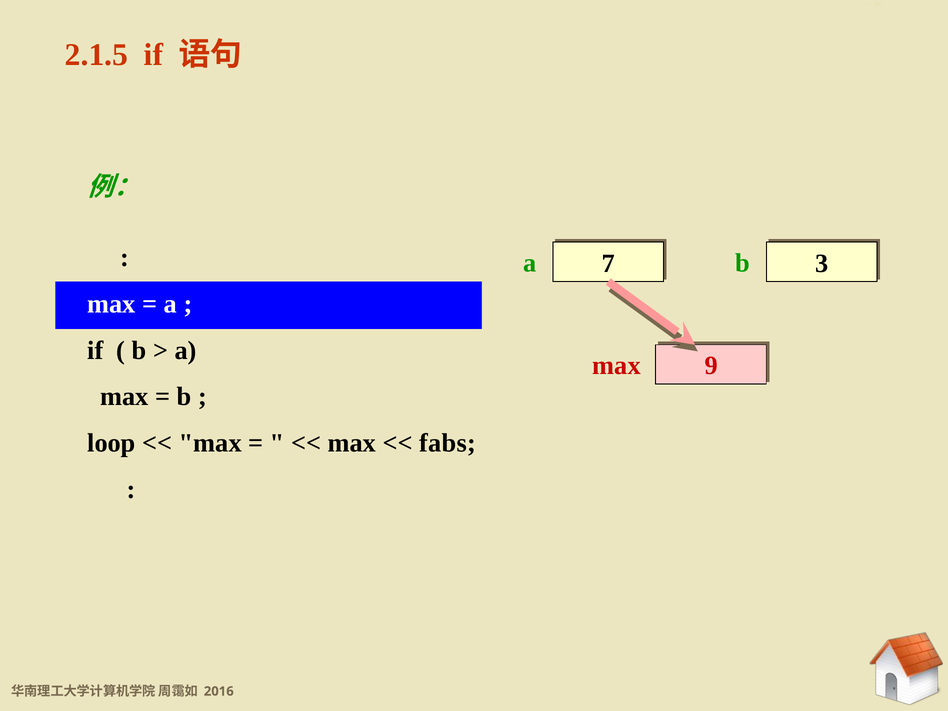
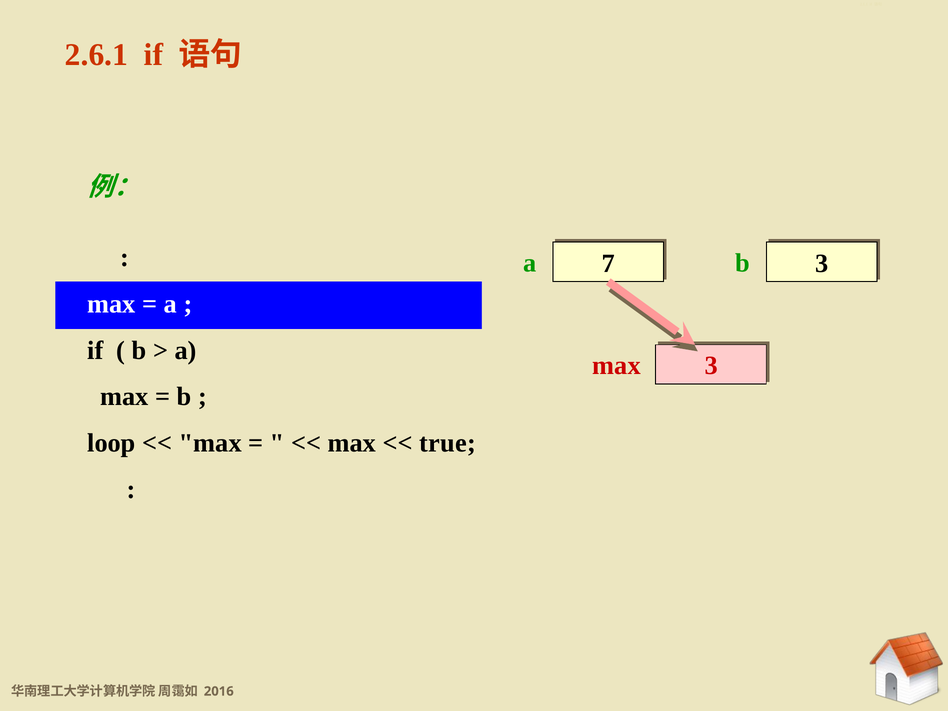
2.1.5: 2.1.5 -> 2.6.1 (96, 55)
max 9: 9 -> 3 (711, 366)
fabs: fabs -> true (448, 443)
